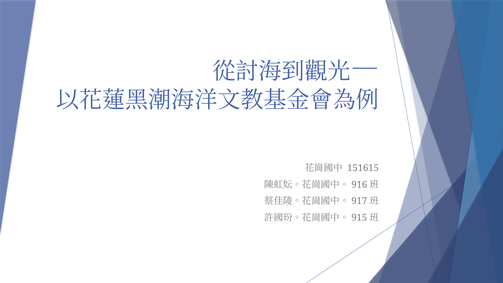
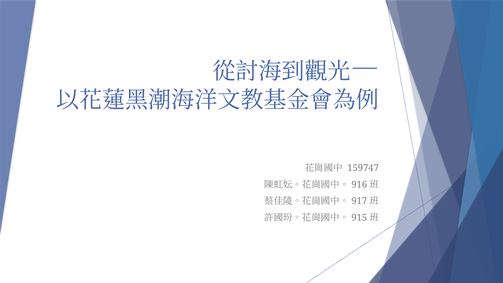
151615: 151615 -> 159747 (363, 168)
